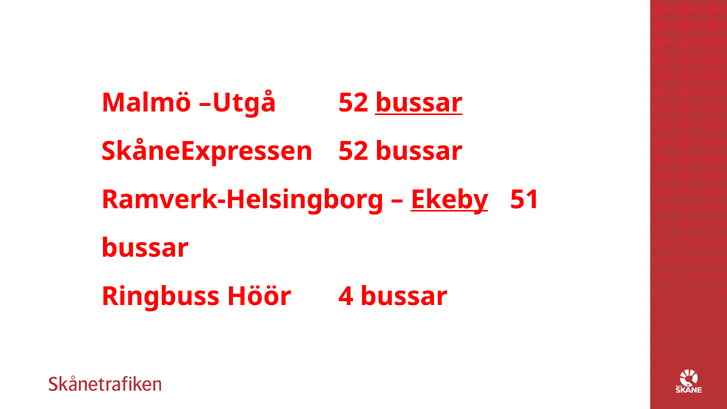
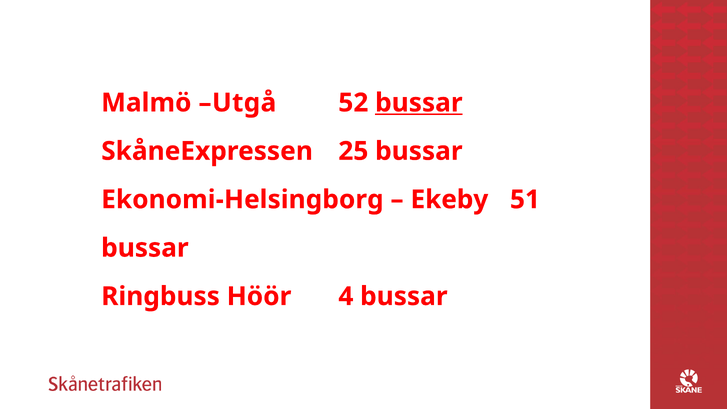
SkåneExpressen 52: 52 -> 25 (353, 151)
Ramverk-Helsingborg: Ramverk-Helsingborg -> Ekonomi-Helsingborg (242, 200)
Ekeby underline: present -> none (449, 200)
